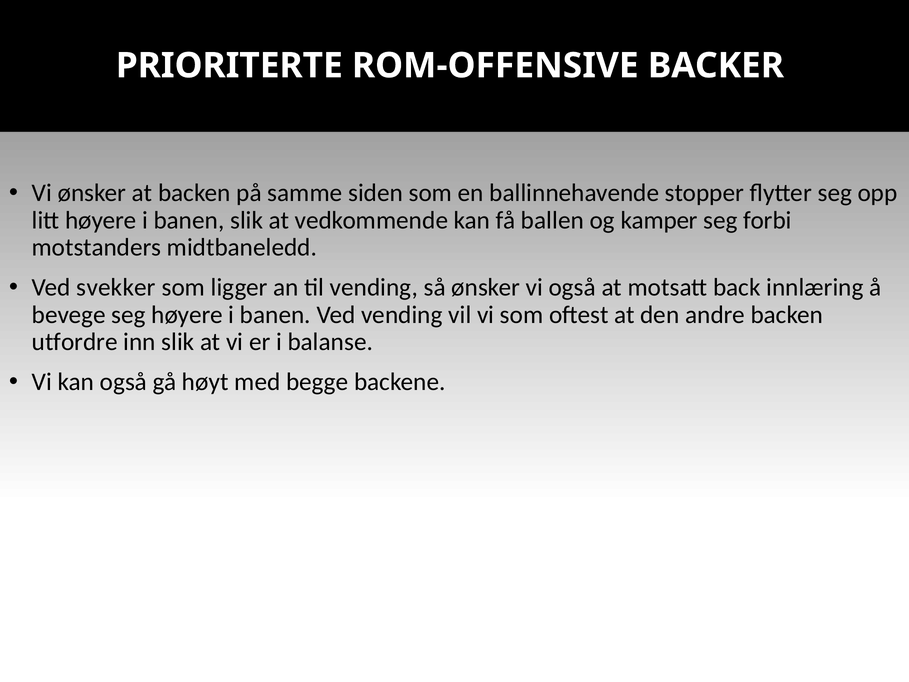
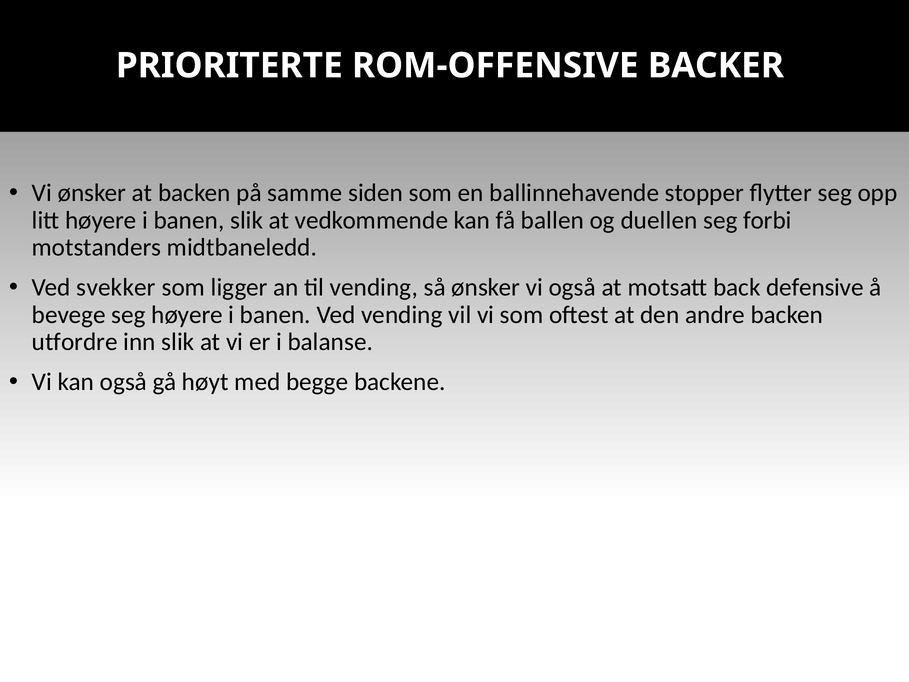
kamper: kamper -> duellen (659, 220)
innlæring: innlæring -> defensive (815, 287)
